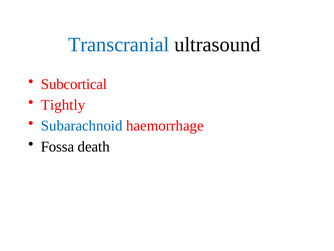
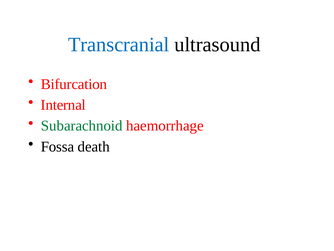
Subcortical: Subcortical -> Bifurcation (74, 84)
Tightly: Tightly -> Internal (63, 105)
Subarachnoid colour: blue -> green (82, 126)
